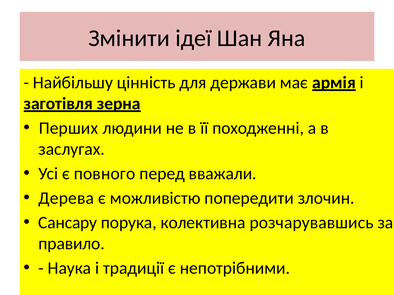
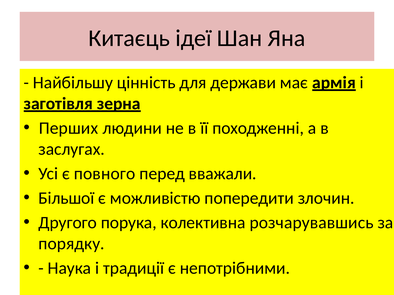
Змінити: Змінити -> Китаєць (129, 38)
Дерева: Дерева -> Більшої (66, 198)
Сансару: Сансару -> Другого (68, 223)
правило: правило -> порядку (72, 244)
